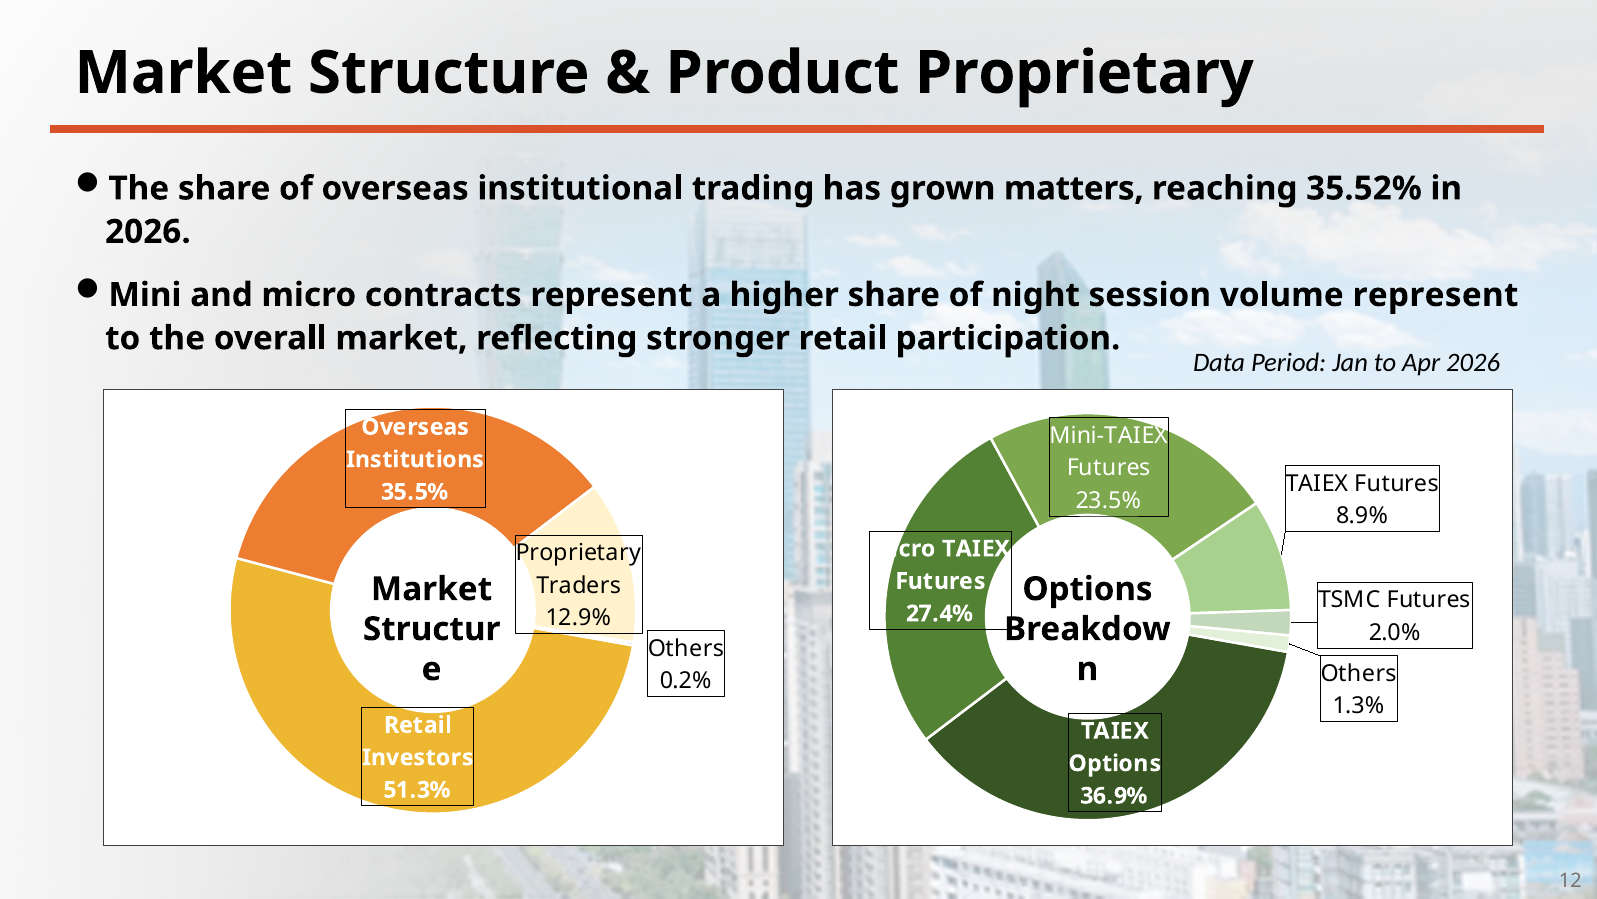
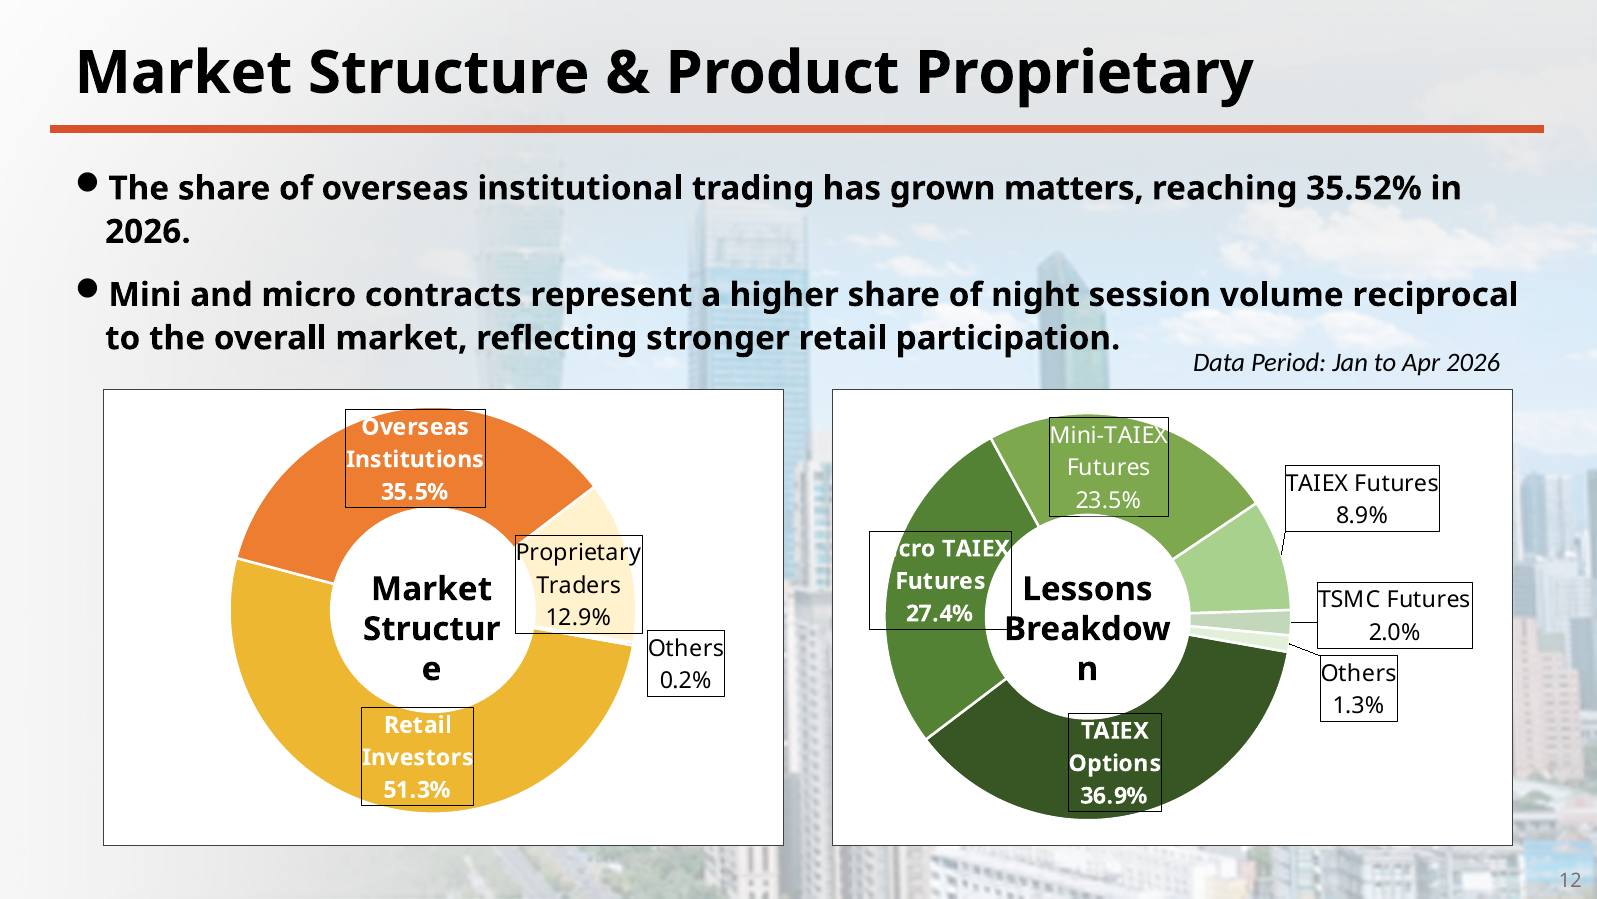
volume represent: represent -> reciprocal (1436, 295)
Options: Options -> Lessons (1087, 589)
